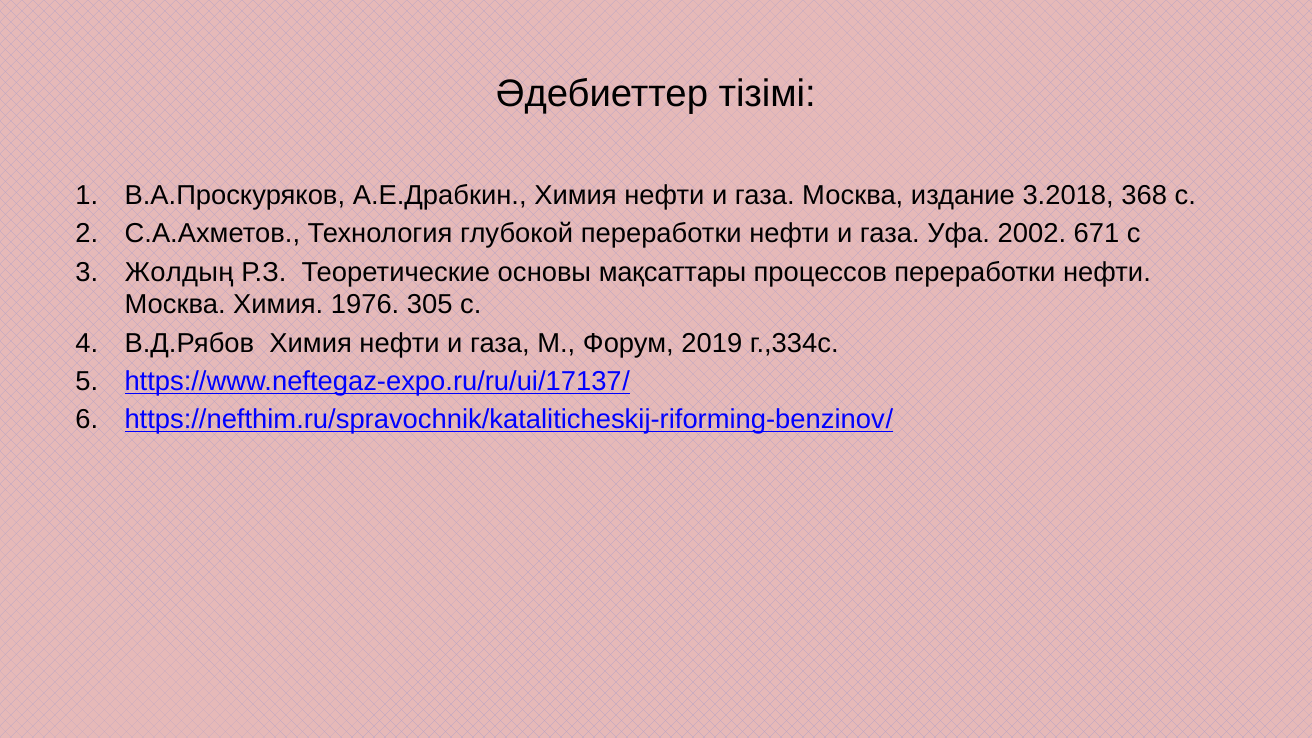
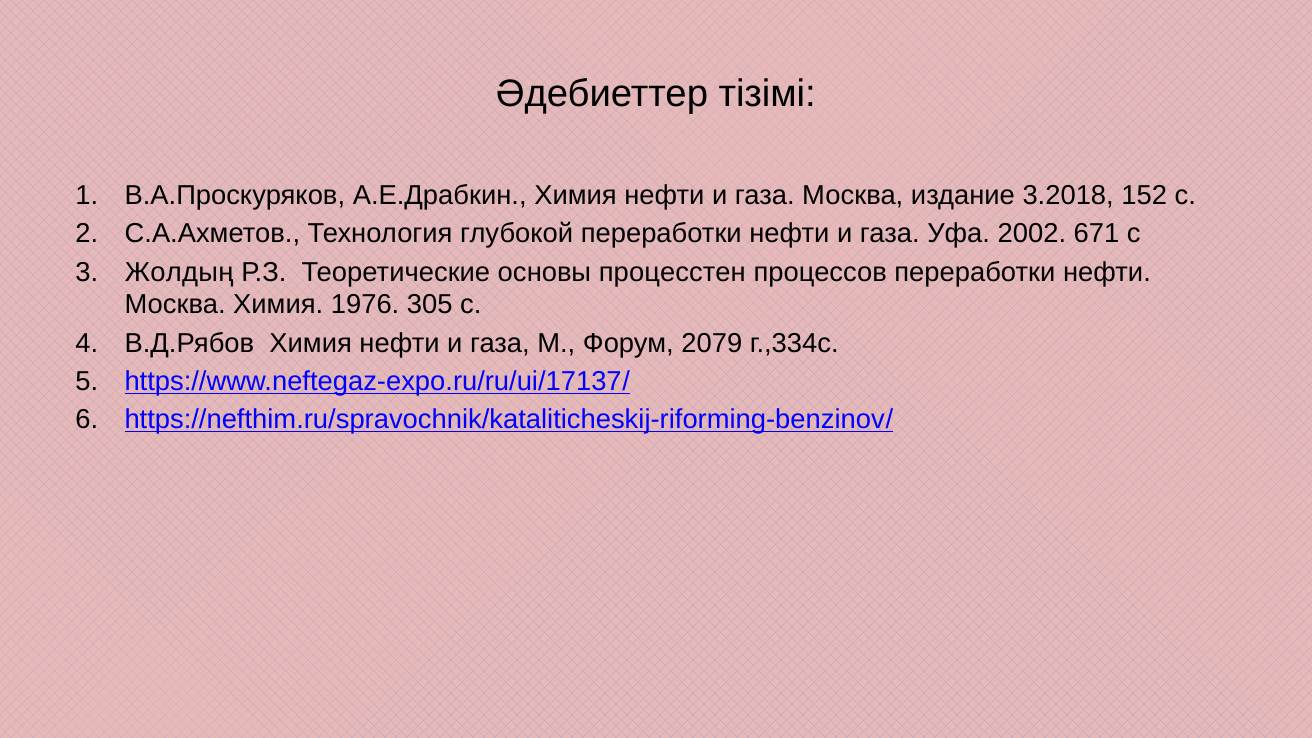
368: 368 -> 152 (1144, 195)
мақсаттары: мақсаттары -> процесстен (672, 272)
2019: 2019 -> 2079 (712, 343)
